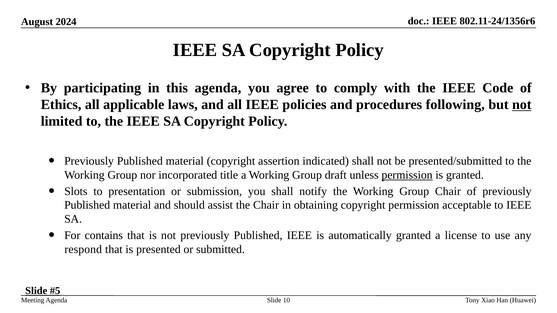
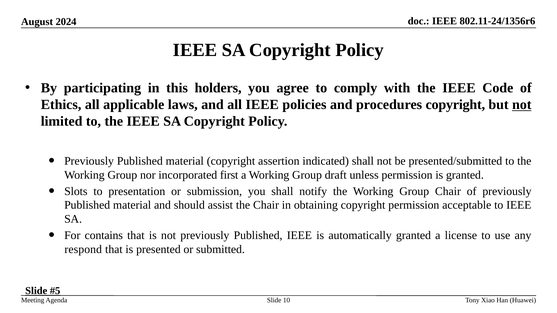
this agenda: agenda -> holders (218, 88)
procedures following: following -> copyright (455, 105)
title: title -> first (229, 175)
permission underline: present -> none (407, 175)
